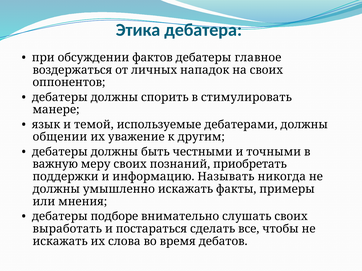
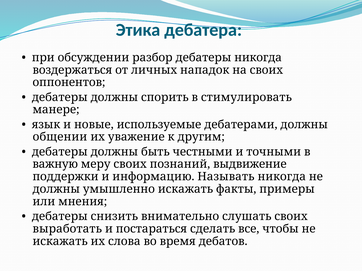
фактов: фактов -> разбор (152, 58)
дебатеры главное: главное -> никогда (258, 58)
темой: темой -> новые (94, 125)
приобретать: приобретать -> выдвижение (250, 164)
подборе: подборе -> снизить (114, 217)
